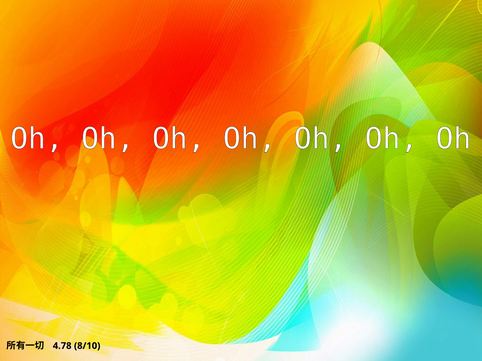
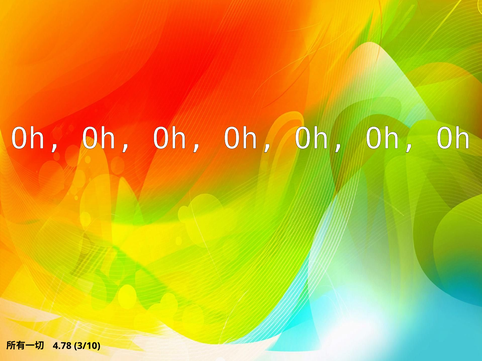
8/10: 8/10 -> 3/10 (87, 346)
